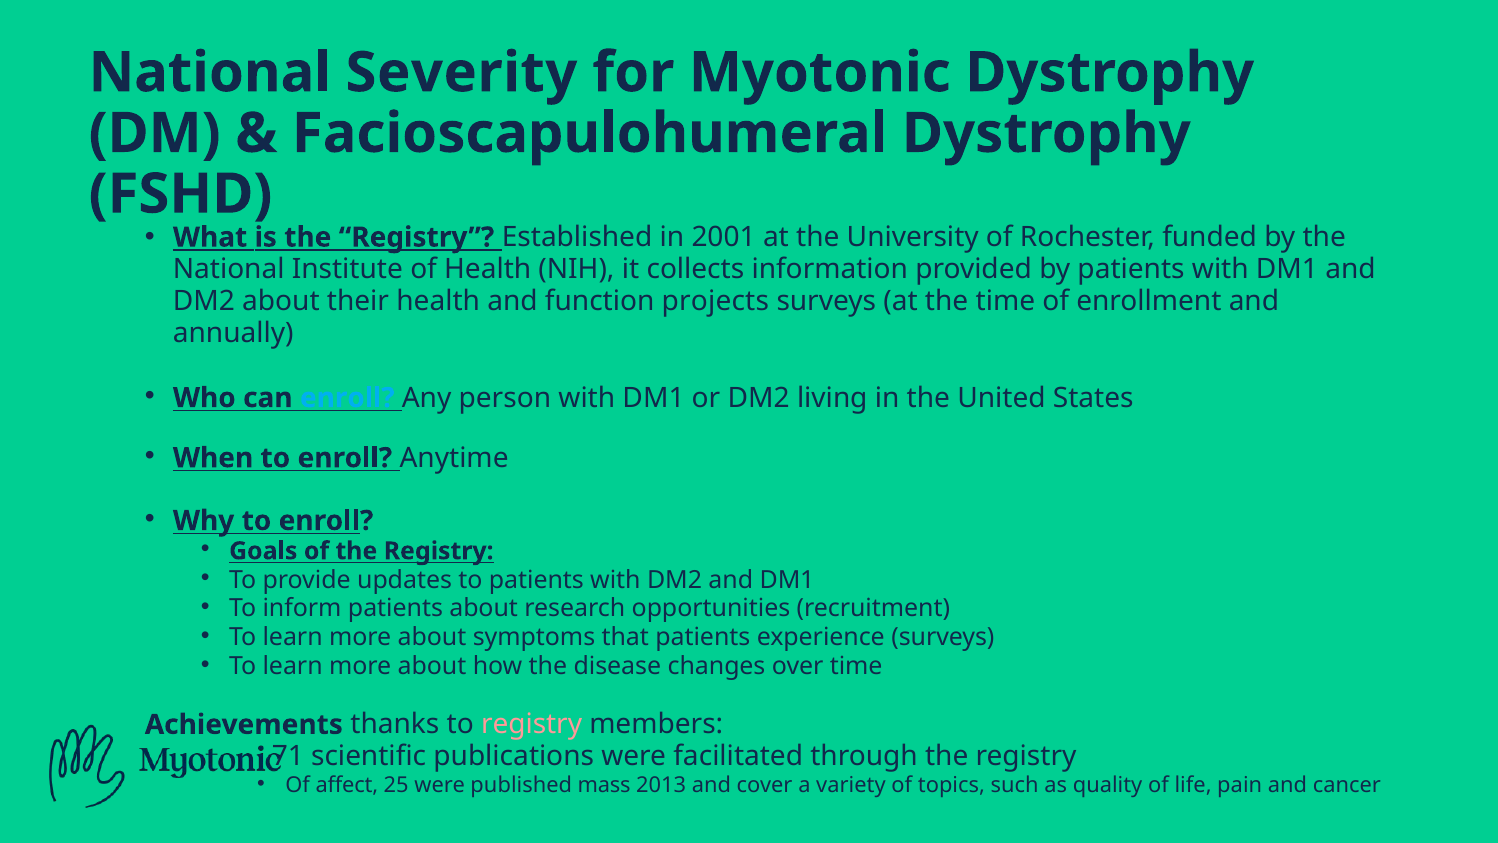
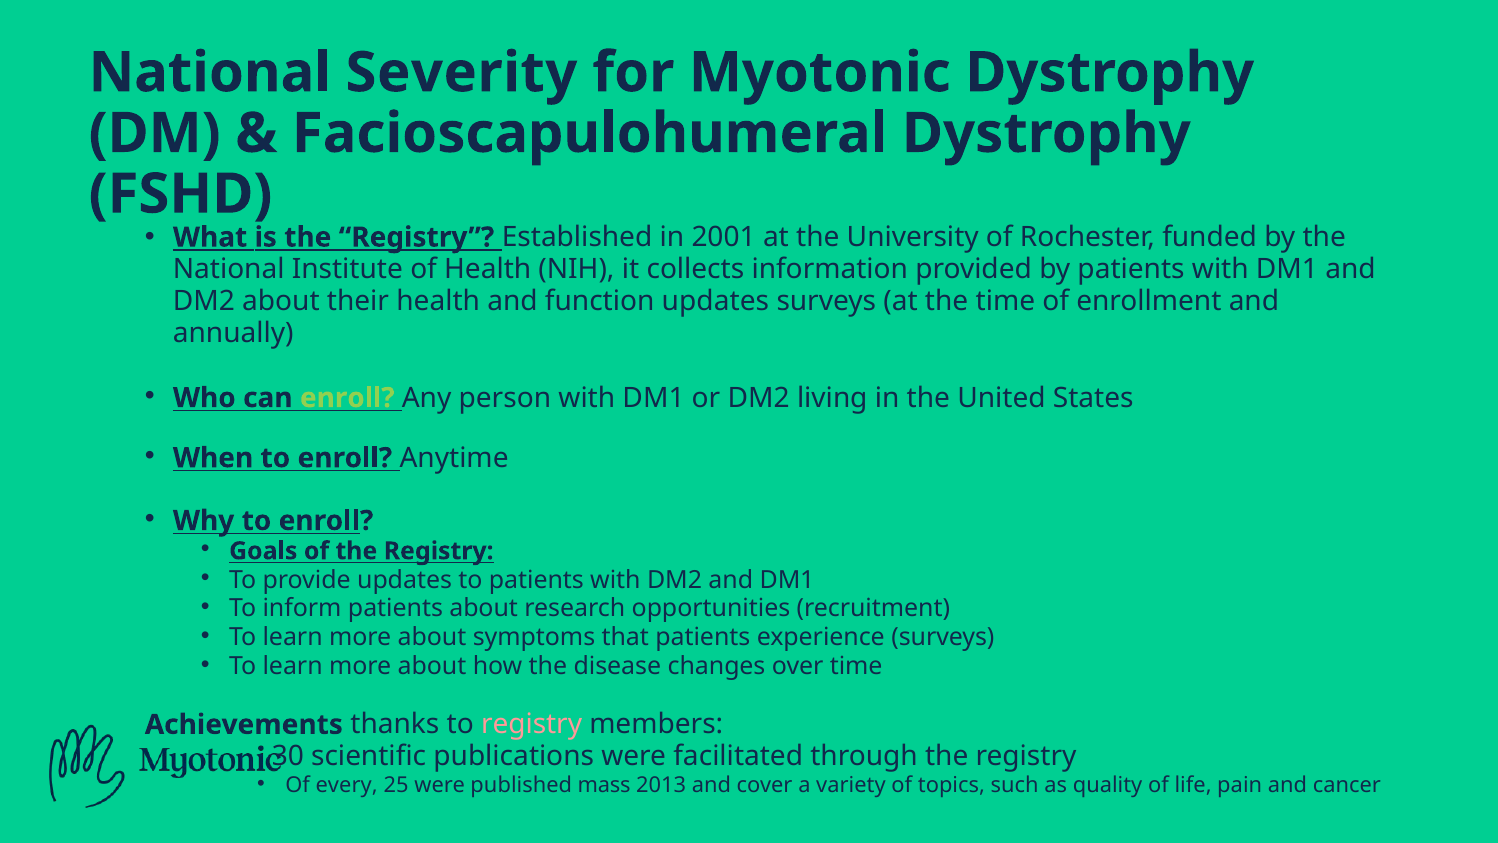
function projects: projects -> updates (715, 301)
enroll colour: light blue -> light green (347, 398)
71: 71 -> 30 (288, 756)
affect: affect -> every (347, 785)
